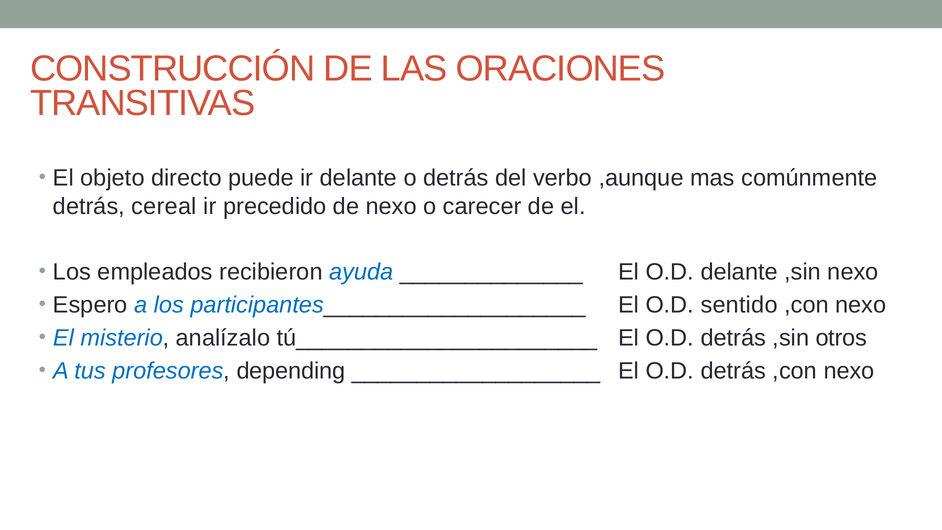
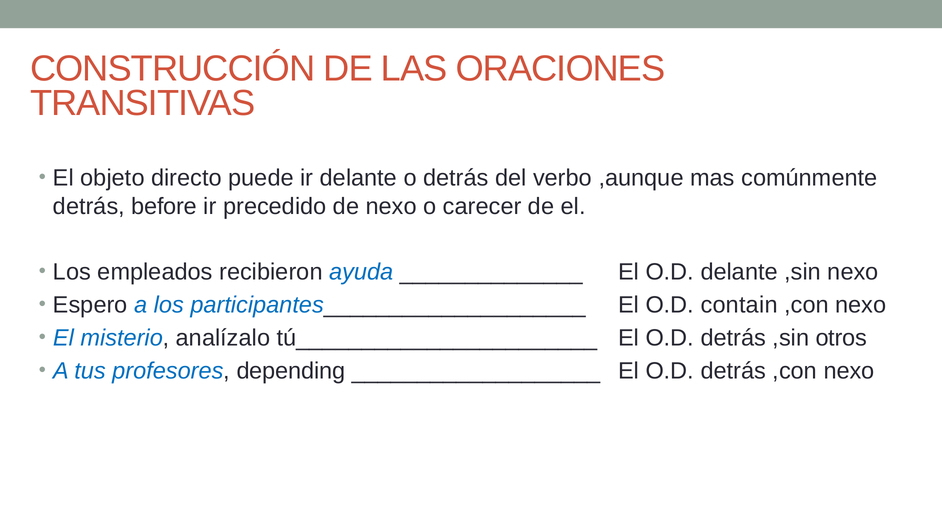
cereal: cereal -> before (164, 206)
sentido: sentido -> contain (739, 305)
